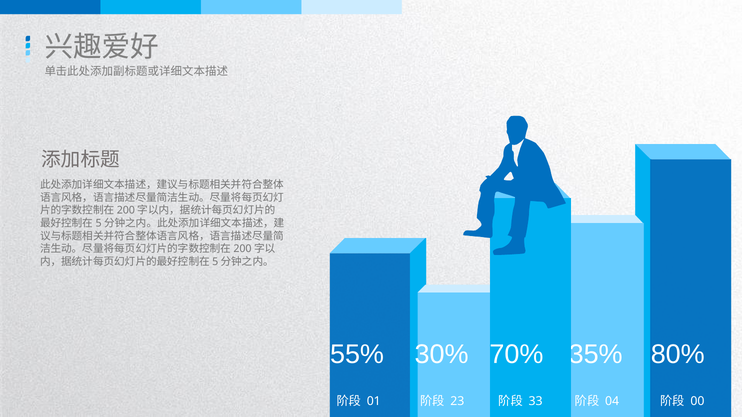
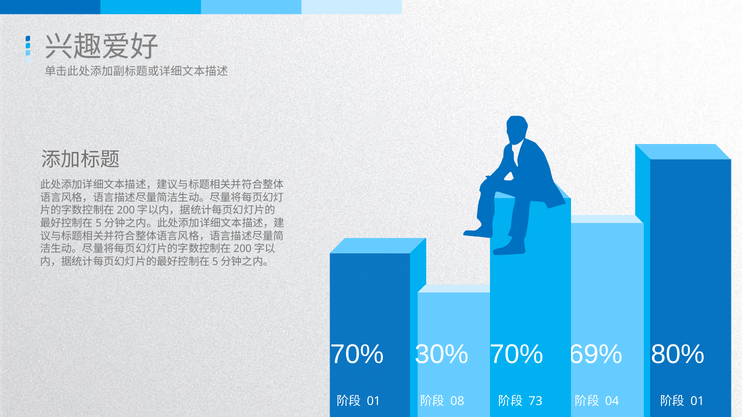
55%: 55% -> 70% (357, 355)
35%: 35% -> 69% (596, 355)
23: 23 -> 08 (457, 402)
33: 33 -> 73 (536, 402)
00: 00 -> 01 (697, 402)
